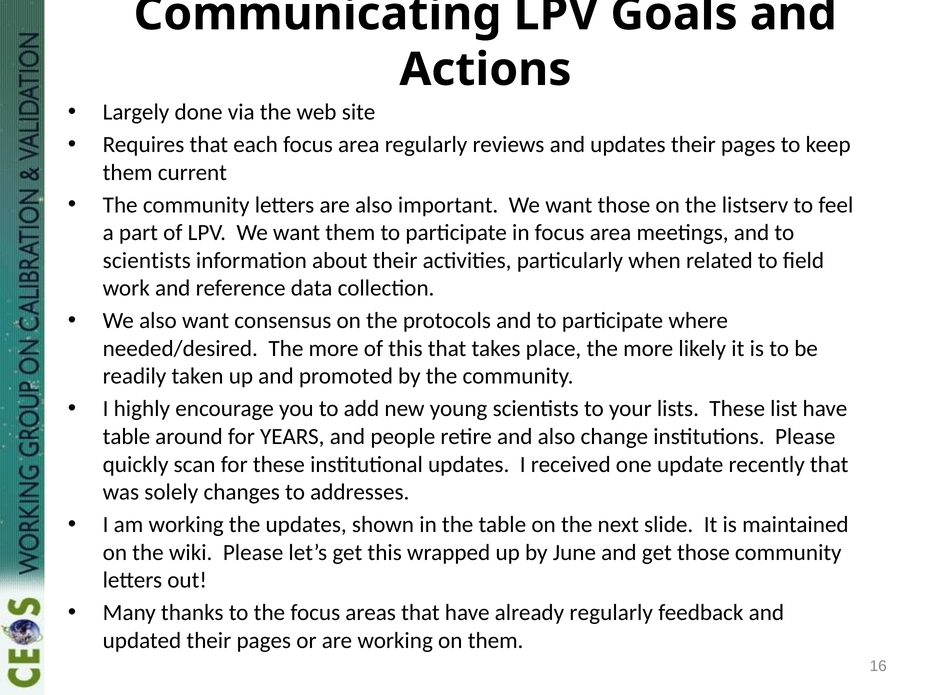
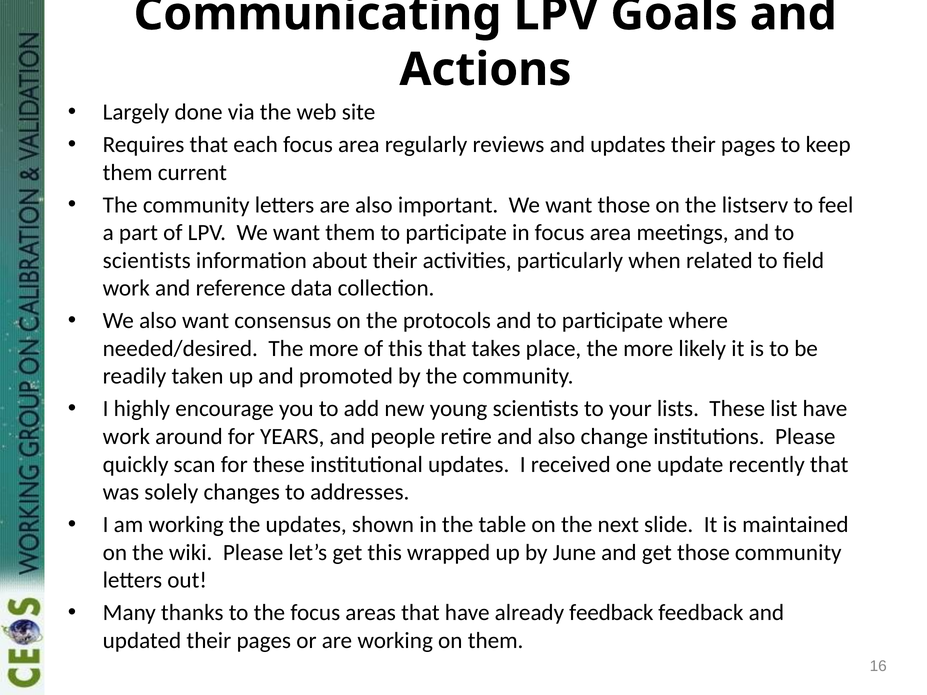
table: table -> work (126, 437)
already regularly: regularly -> feedback (611, 613)
